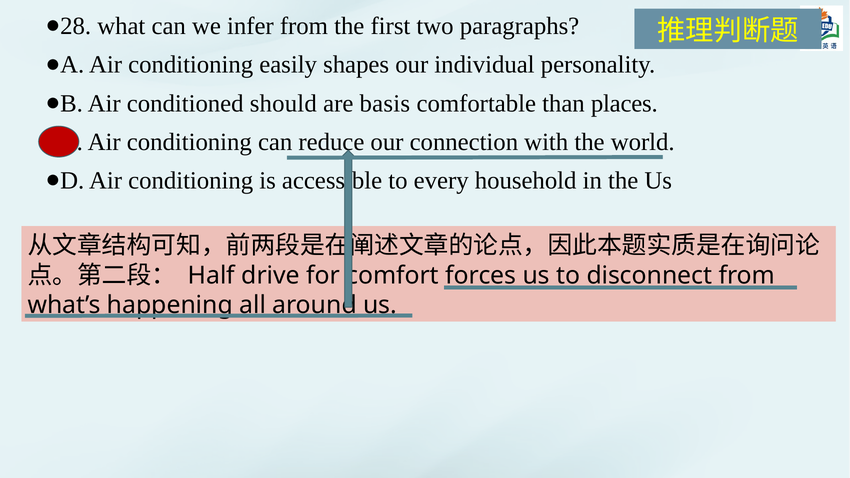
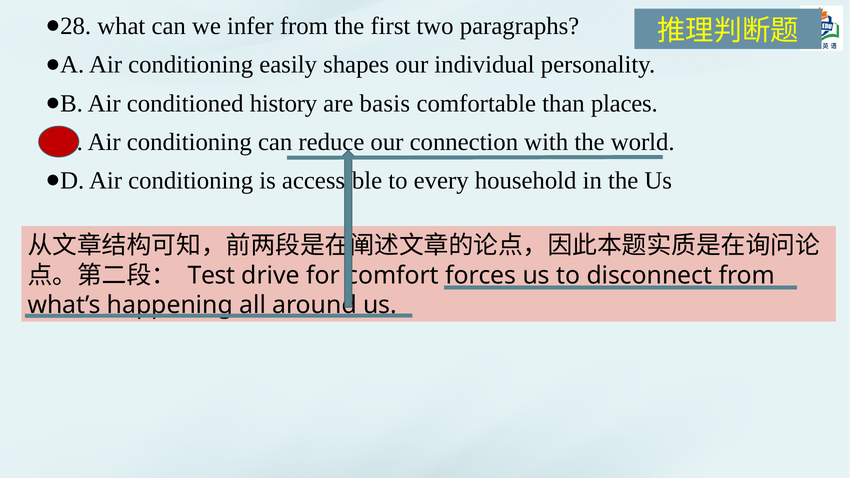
should: should -> history (284, 103)
Half: Half -> Test (211, 276)
